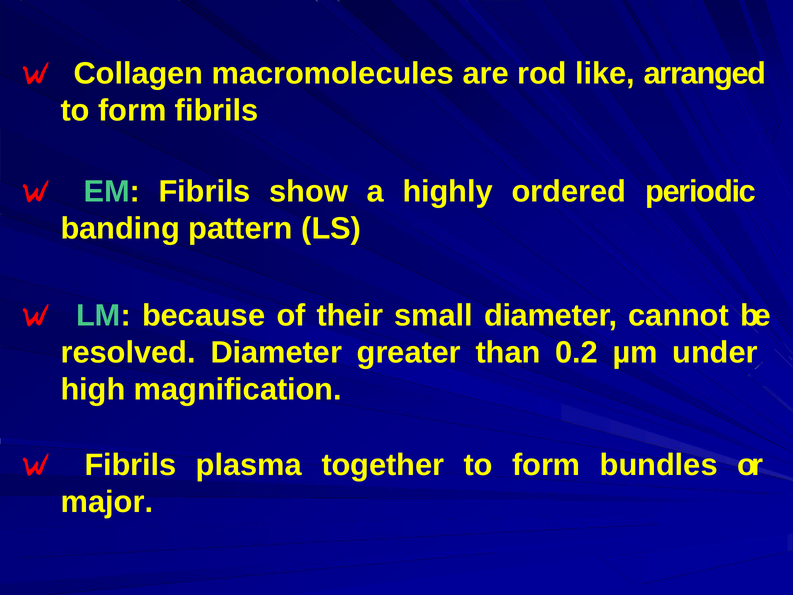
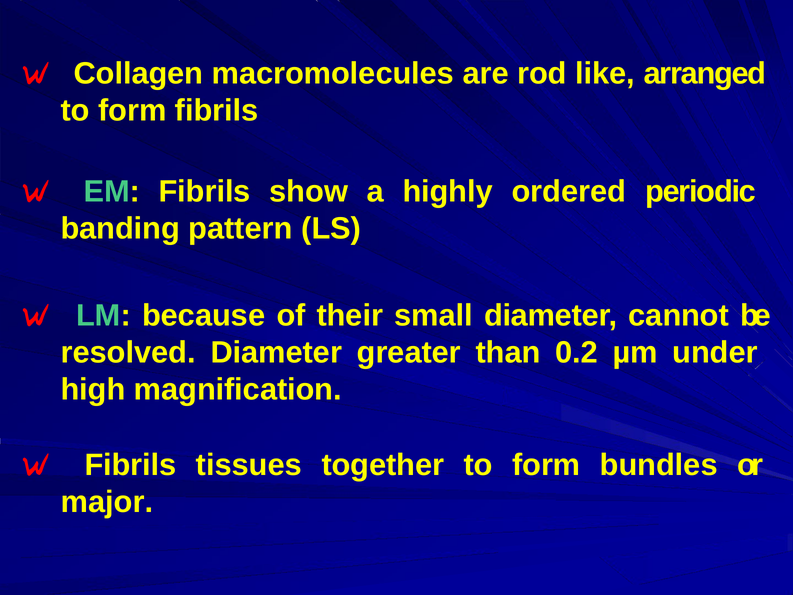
plasma: plasma -> tissues (249, 465)
